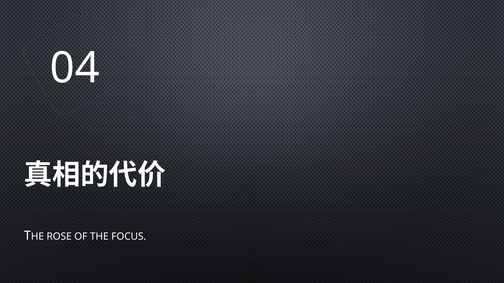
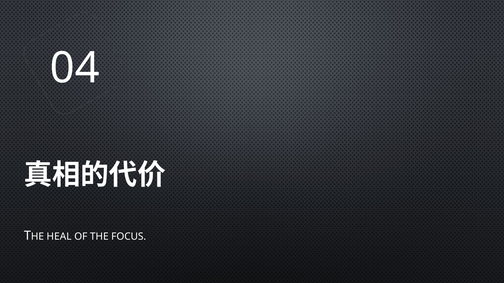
ROSE: ROSE -> HEAL (59, 237)
